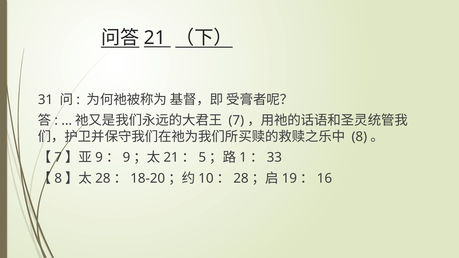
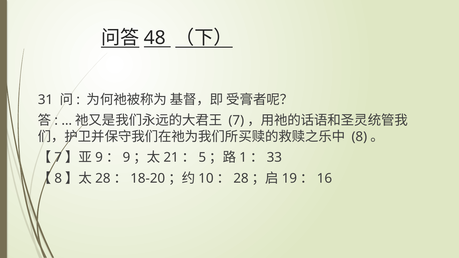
21: 21 -> 48 (155, 38)
